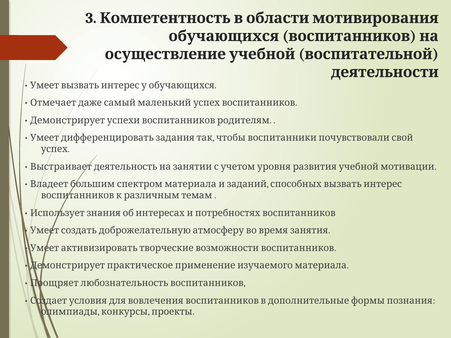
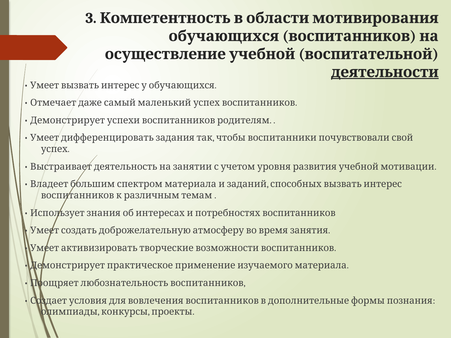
деятельности underline: none -> present (385, 72)
